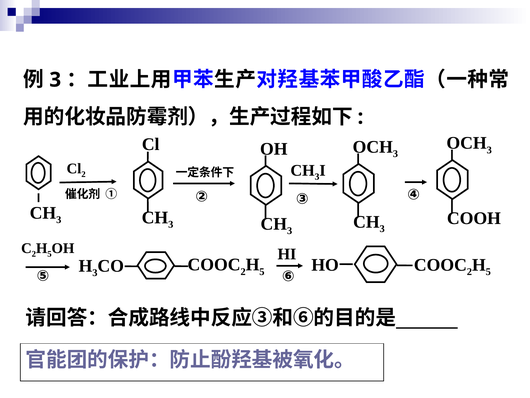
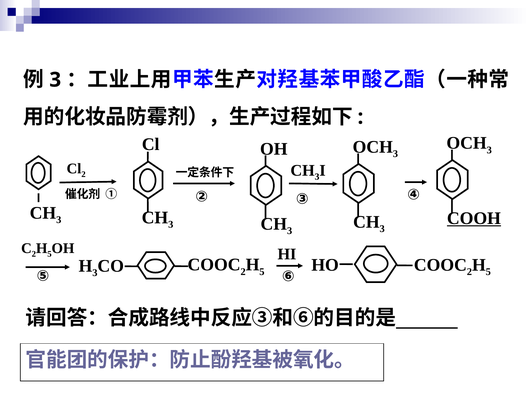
COOH underline: none -> present (474, 218)
